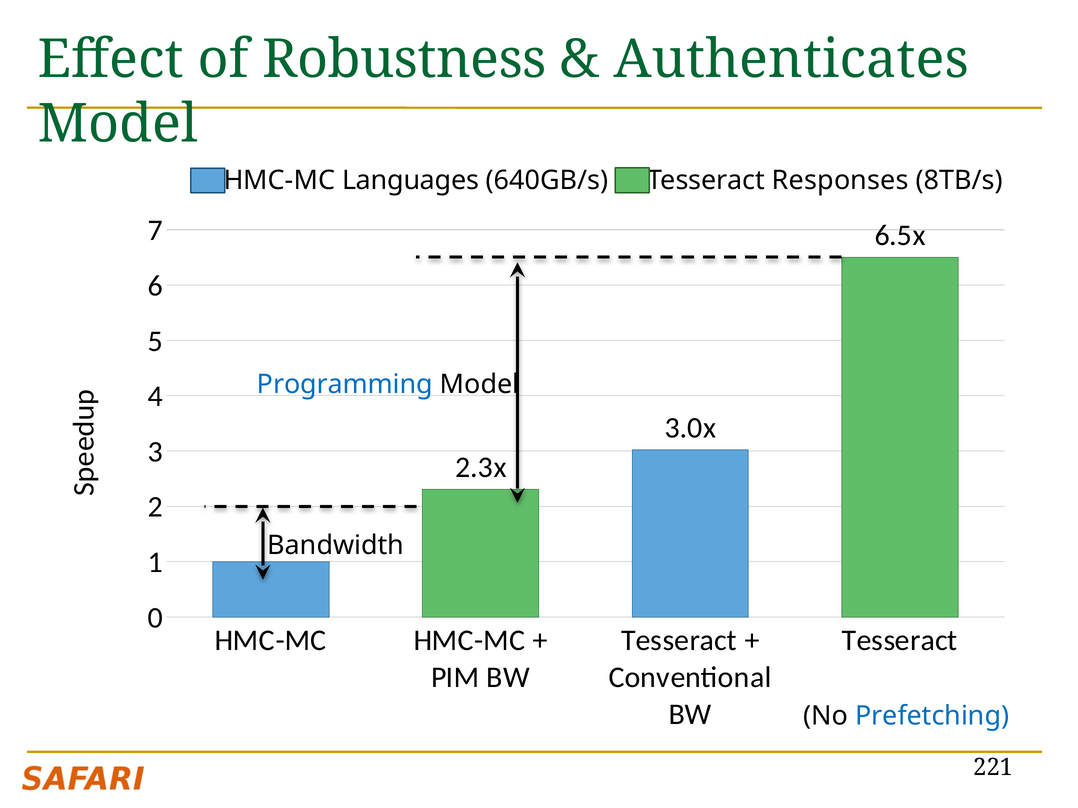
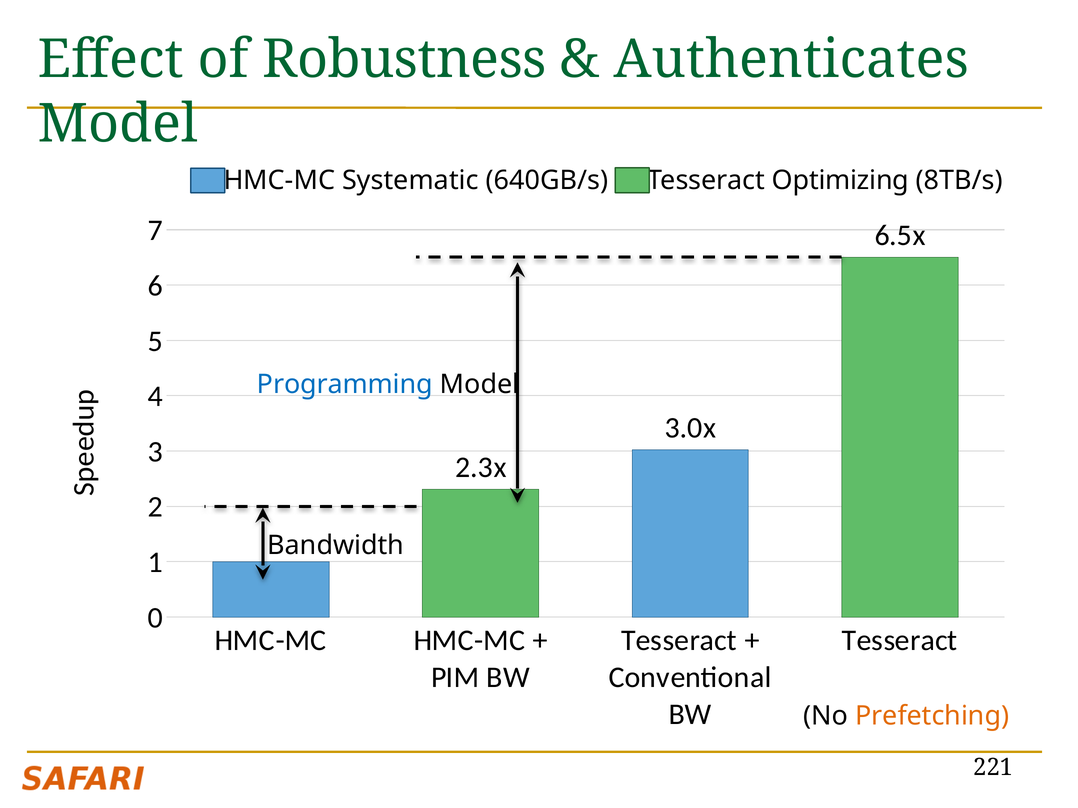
Languages: Languages -> Systematic (410, 181)
Responses: Responses -> Optimizing (840, 181)
Prefetching colour: blue -> orange (932, 716)
